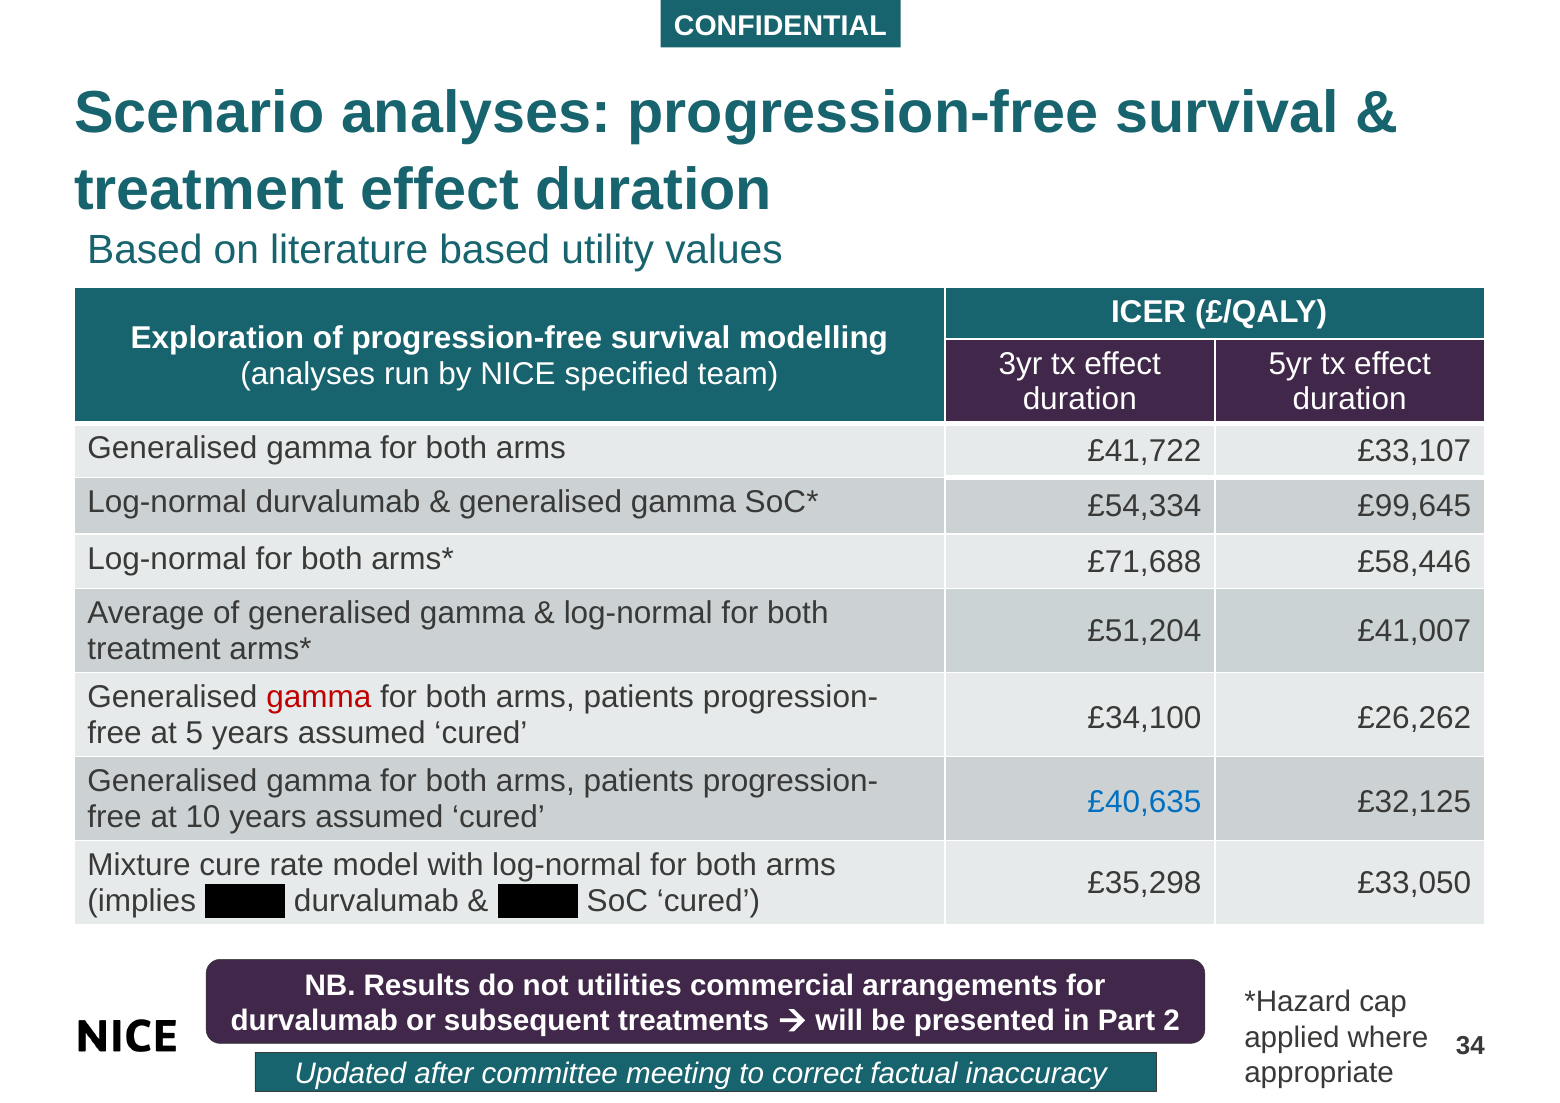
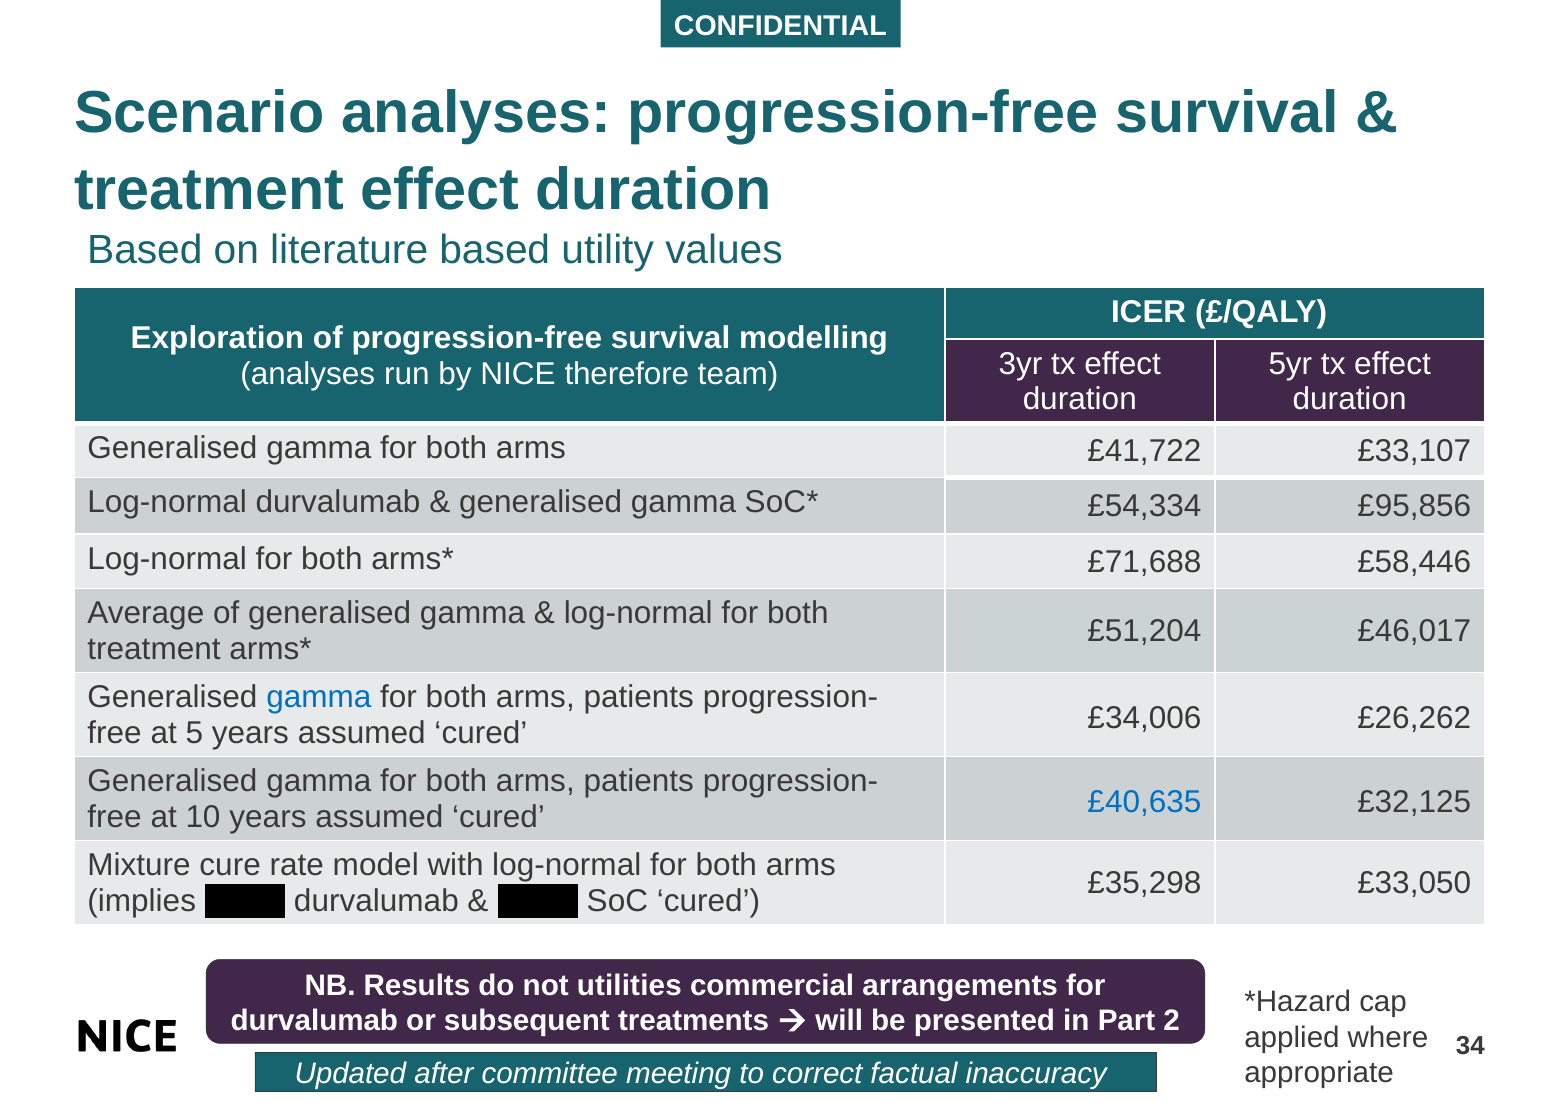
specified: specified -> therefore (627, 374)
£99,645: £99,645 -> £95,856 (1414, 506)
£41,007: £41,007 -> £46,017 (1414, 631)
gamma colour: red -> blue (319, 697)
£34,100: £34,100 -> £34,006 (1144, 718)
